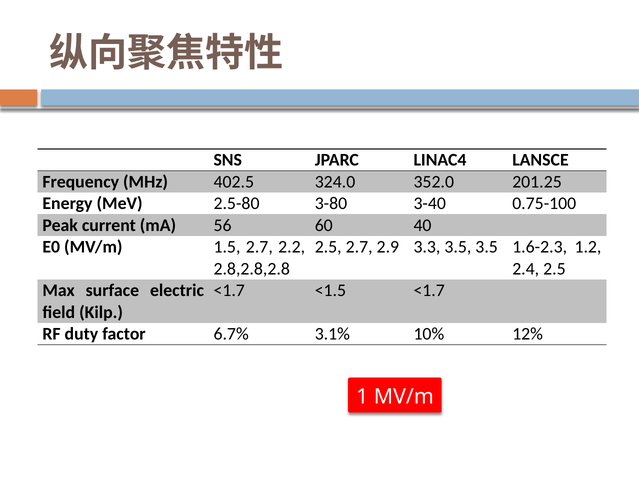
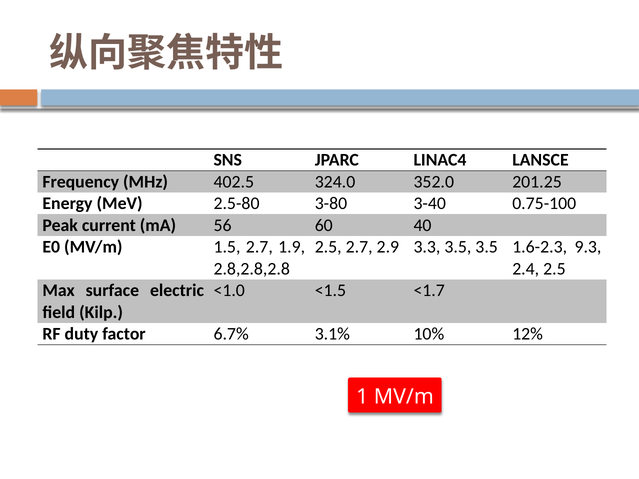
2.2: 2.2 -> 1.9 (292, 247)
1.2: 1.2 -> 9.3 (588, 247)
<1.7: <1.7 -> <1.0 (229, 291)
